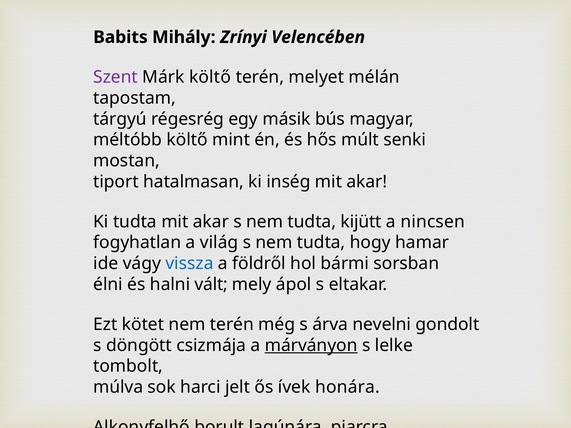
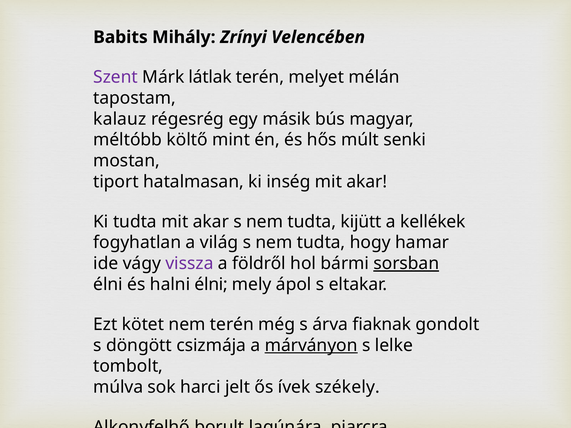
Márk költő: költő -> látlak (210, 77)
tárgyú: tárgyú -> kalauz (120, 119)
nincsen: nincsen -> kellékek (433, 222)
vissza colour: blue -> purple (189, 264)
sorsban underline: none -> present (406, 264)
halni vált: vált -> élni (211, 285)
nevelni: nevelni -> fiaknak (382, 325)
honára: honára -> székely (347, 387)
